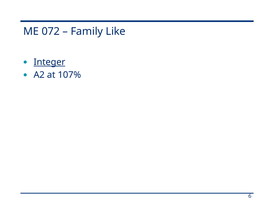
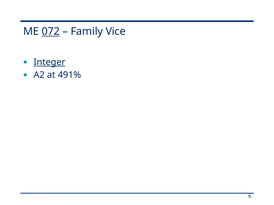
072 underline: none -> present (51, 32)
Like: Like -> Vice (116, 32)
107%: 107% -> 491% (69, 75)
